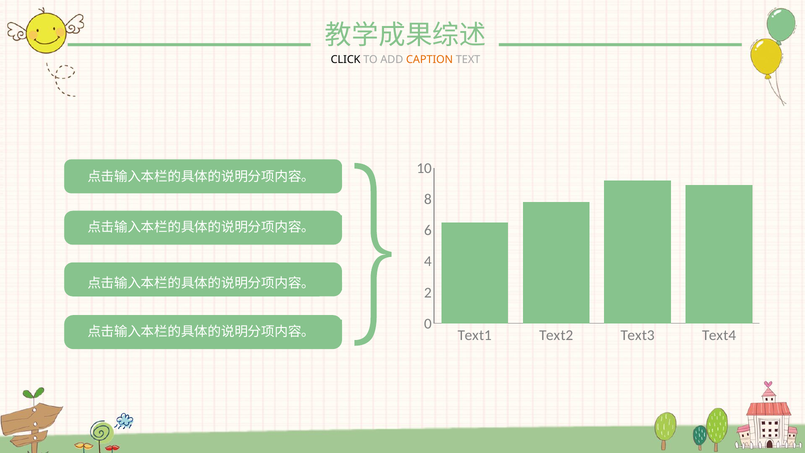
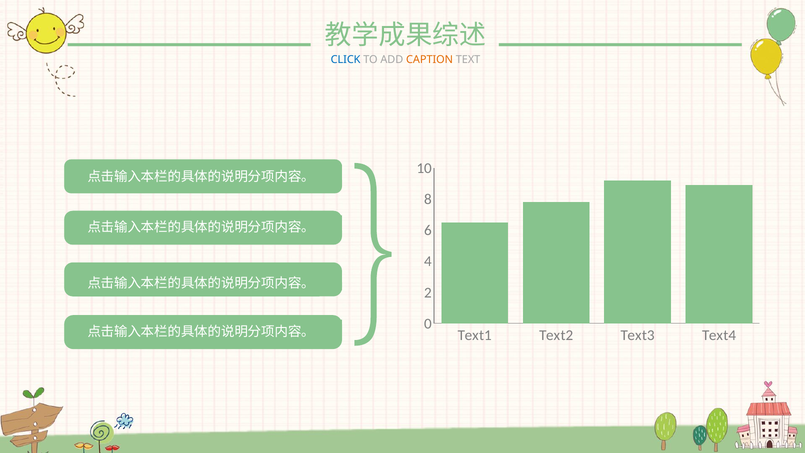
CLICK colour: black -> blue (346, 60)
